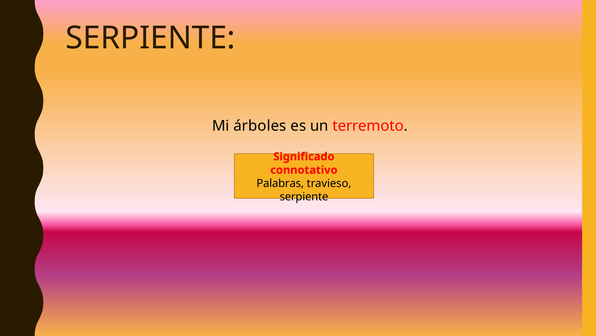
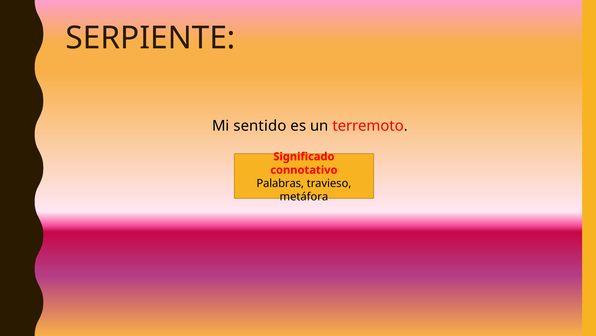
árboles: árboles -> sentido (260, 126)
serpiente: serpiente -> metáfora (304, 196)
